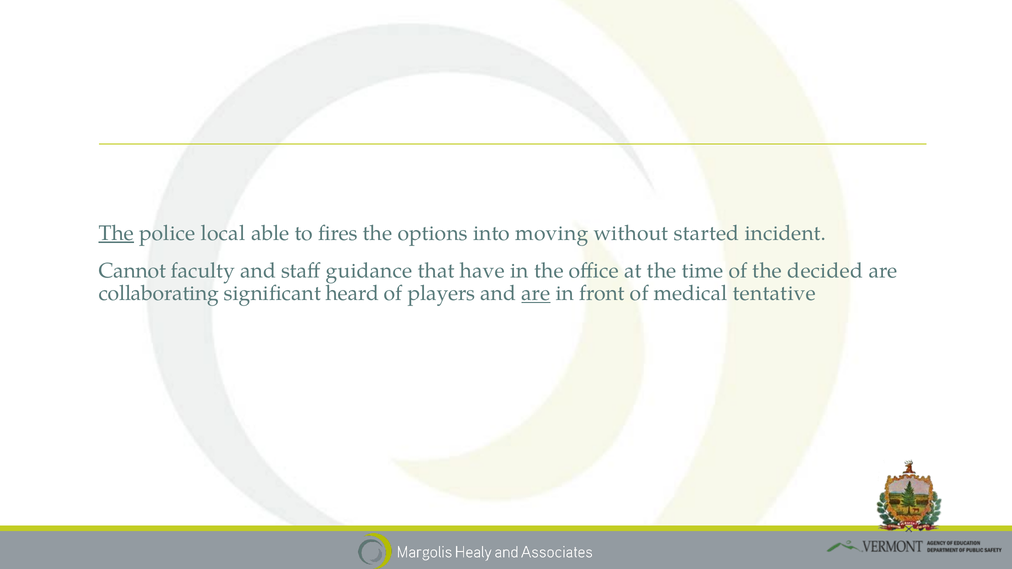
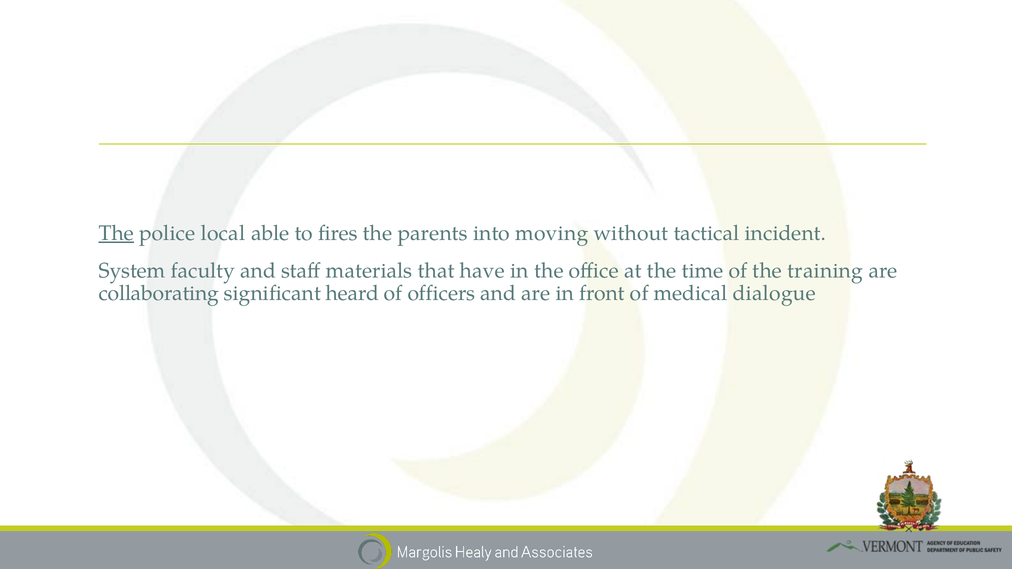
options: options -> parents (433, 233)
started: started -> tactical (707, 233)
Cannot: Cannot -> System (132, 271)
guidance: guidance -> materials (369, 271)
decided: decided -> training (825, 271)
players: players -> officers (441, 294)
are underline: present -> none (536, 294)
tentative: tentative -> dialogue (774, 294)
